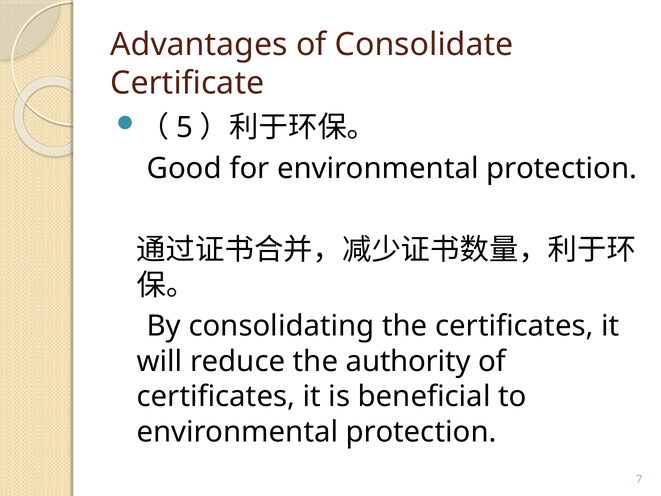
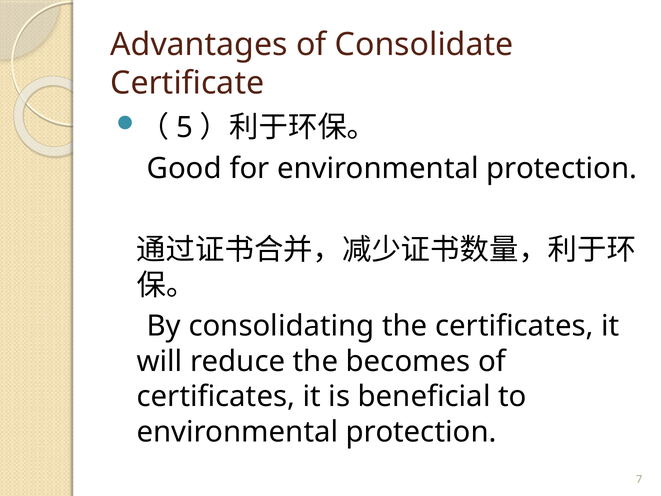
authority: authority -> becomes (408, 361)
